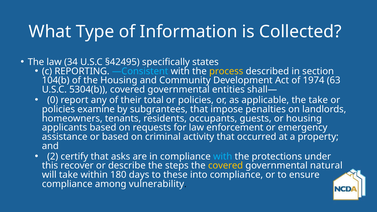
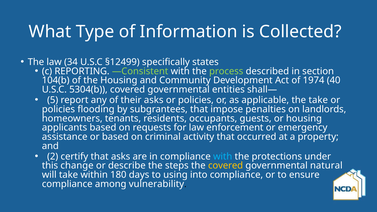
§42495: §42495 -> §12499 (122, 62)
—Consistent colour: light blue -> light green (140, 71)
process colour: yellow -> light green (226, 71)
63: 63 -> 40 (334, 80)
0: 0 -> 5 (53, 100)
their total: total -> asks (154, 100)
examine: examine -> flooding (96, 109)
recover: recover -> change (77, 166)
these: these -> using (175, 175)
